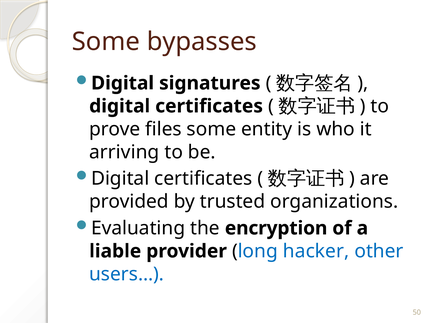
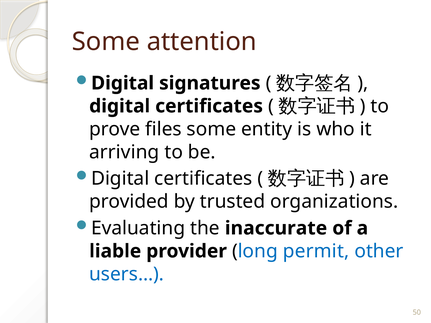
bypasses: bypasses -> attention (202, 42)
encryption: encryption -> inaccurate (276, 228)
hacker: hacker -> permit (316, 251)
